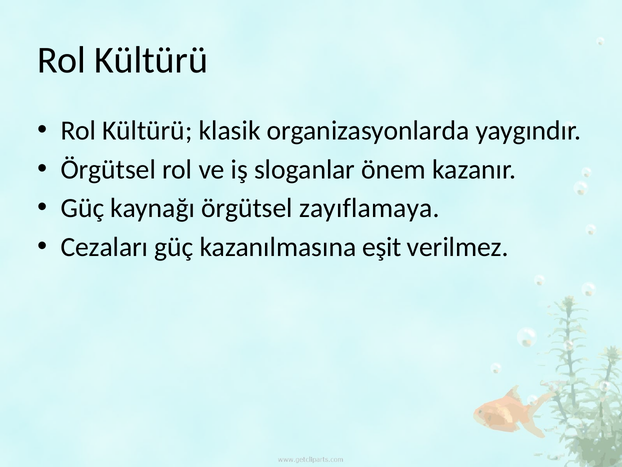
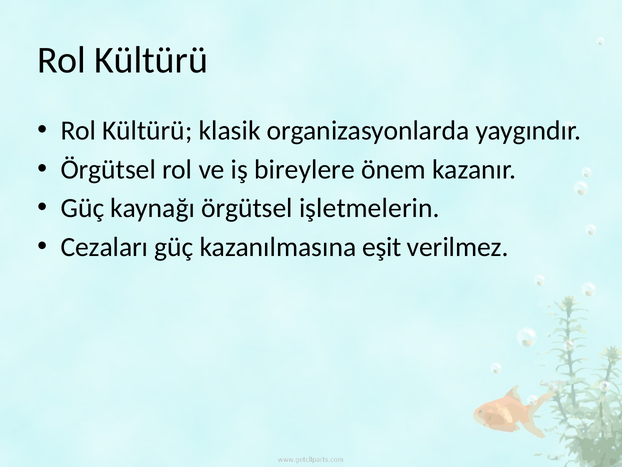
sloganlar: sloganlar -> bireylere (305, 169)
zayıflamaya: zayıflamaya -> işletmelerin (369, 208)
